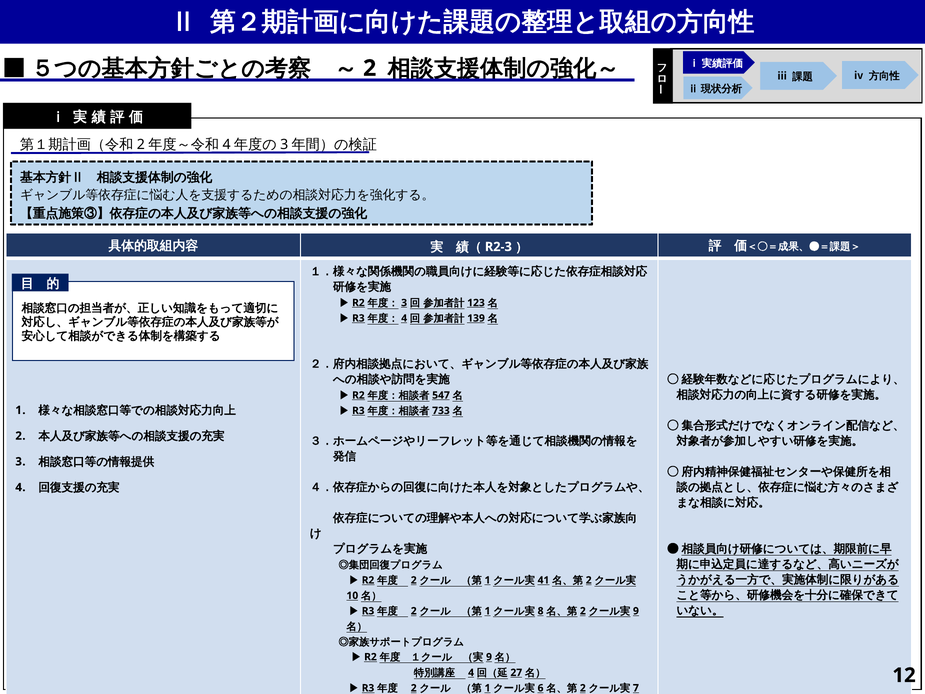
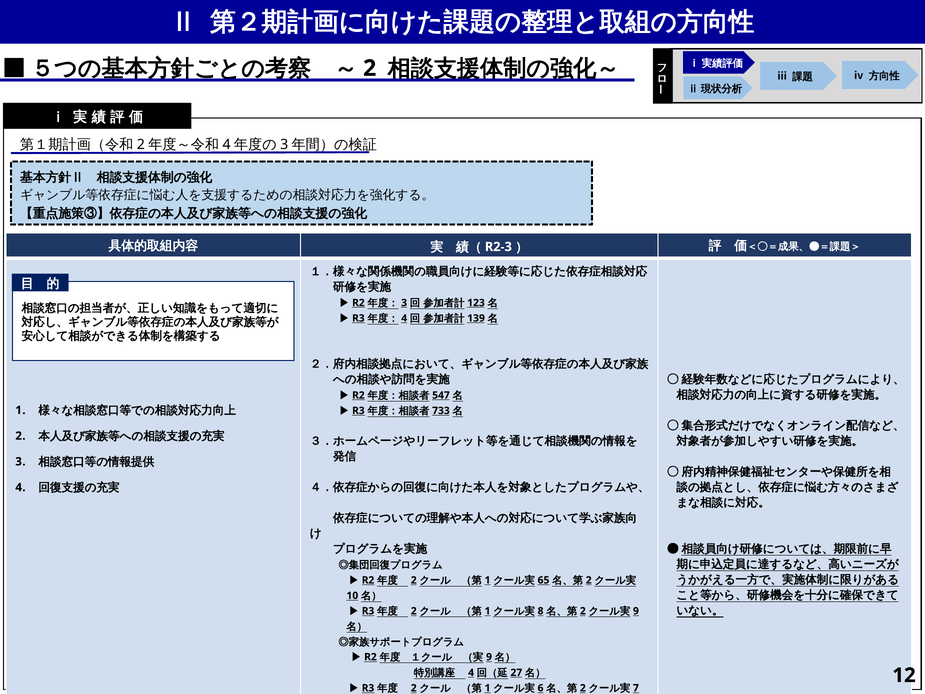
41: 41 -> 65 (543, 580)
